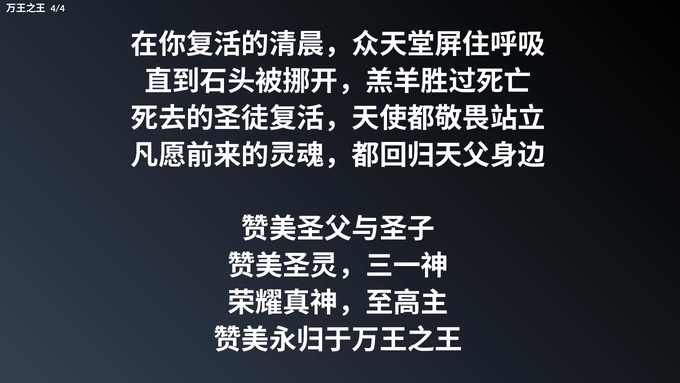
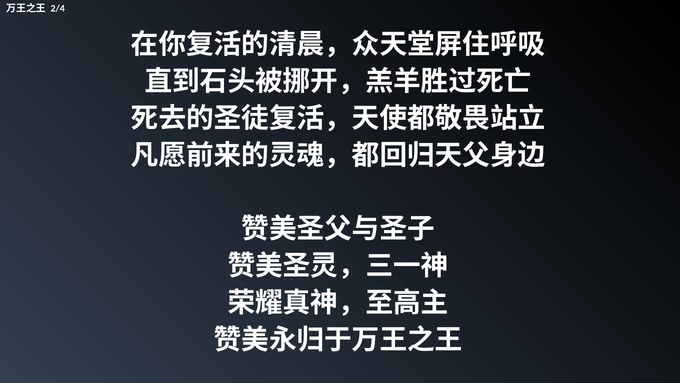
4/4: 4/4 -> 2/4 (58, 8)
